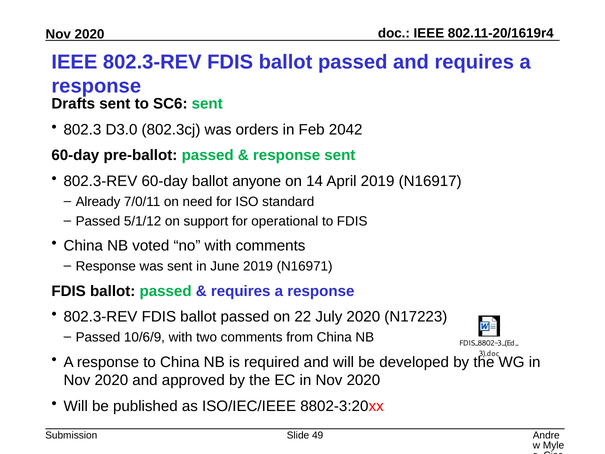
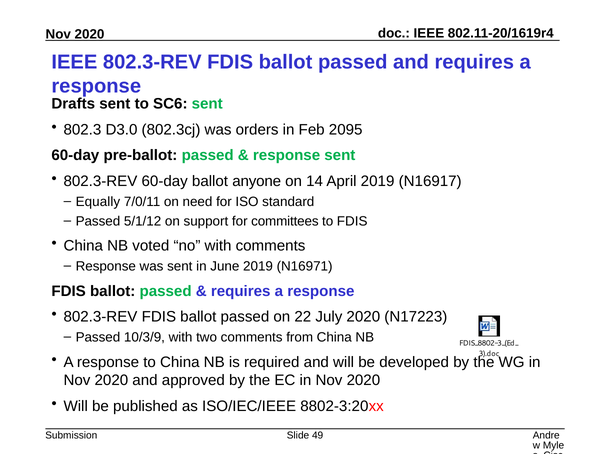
2042: 2042 -> 2095 (346, 130)
Already: Already -> Equally (98, 201)
operational: operational -> committees (285, 221)
10/6/9: 10/6/9 -> 10/3/9 (144, 337)
